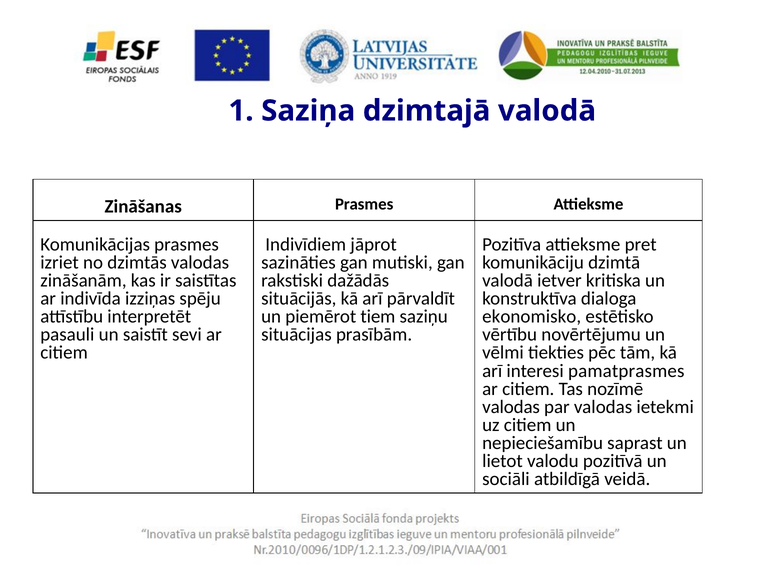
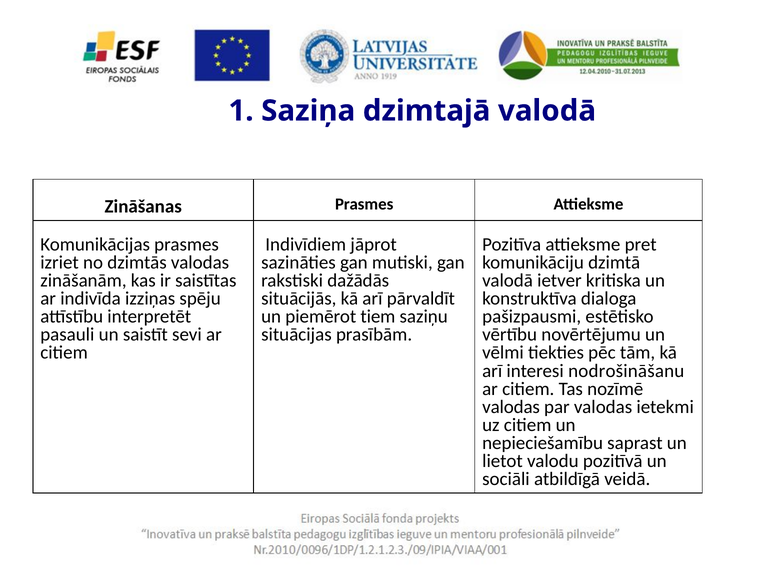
ekonomisko: ekonomisko -> pašizpausmi (532, 317)
pamatprasmes: pamatprasmes -> nodrošināšanu (626, 371)
